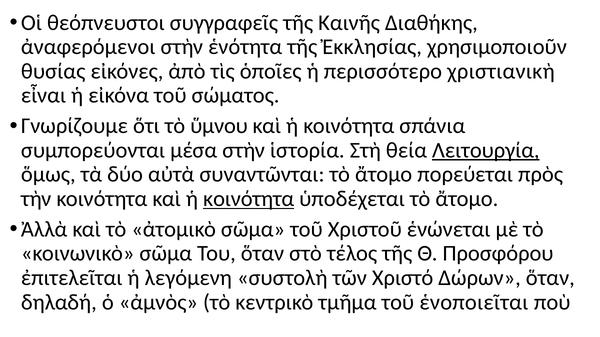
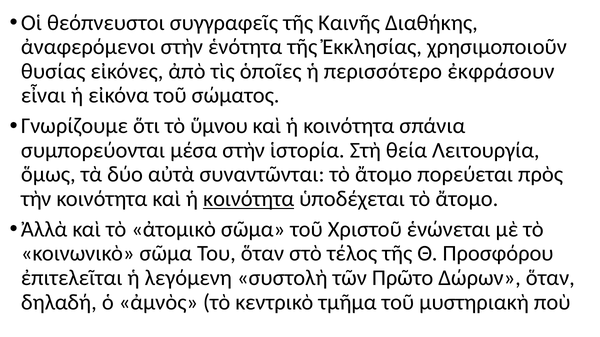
χριστιανικὴ: χριστιανικὴ -> ἐκφράσουν (501, 71)
Λειτουργία underline: present -> none (486, 150)
Χριστό: Χριστό -> Πρῶτο (403, 278)
ἑνοποιεῖται: ἑνοποιεῖται -> μυστηριακὴ (474, 303)
